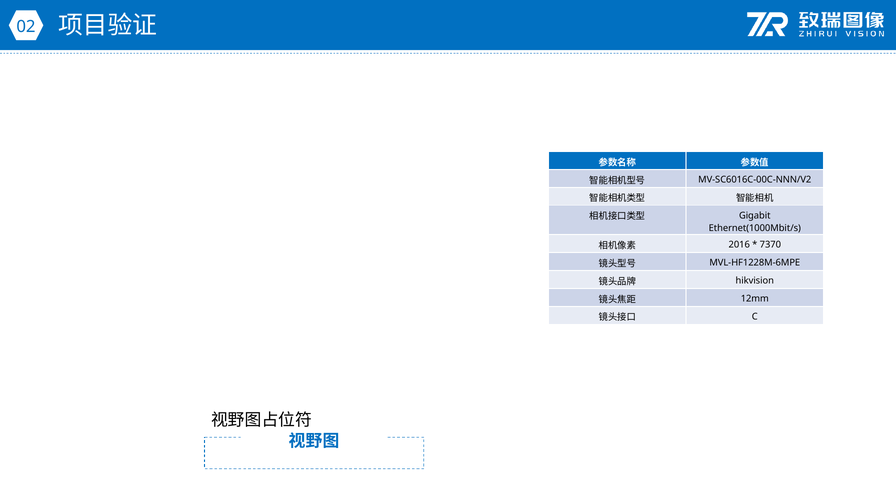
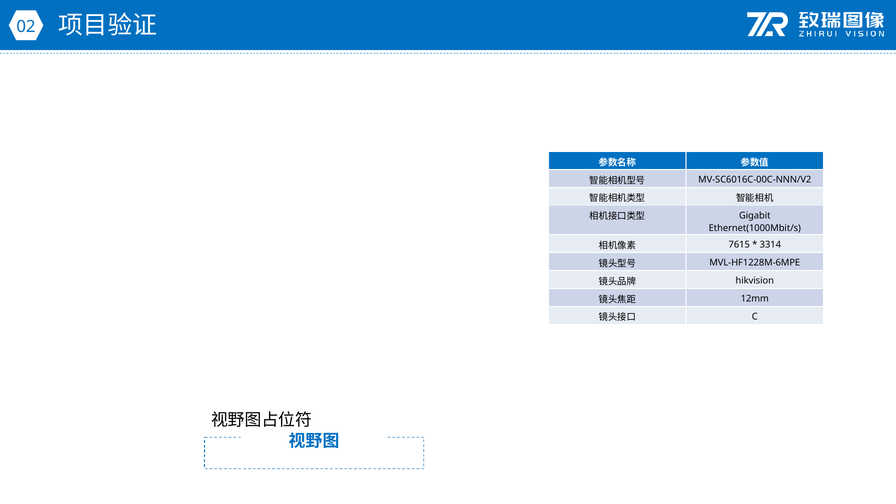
2016: 2016 -> 7615 (739, 245)
7370: 7370 -> 3314 (770, 245)
